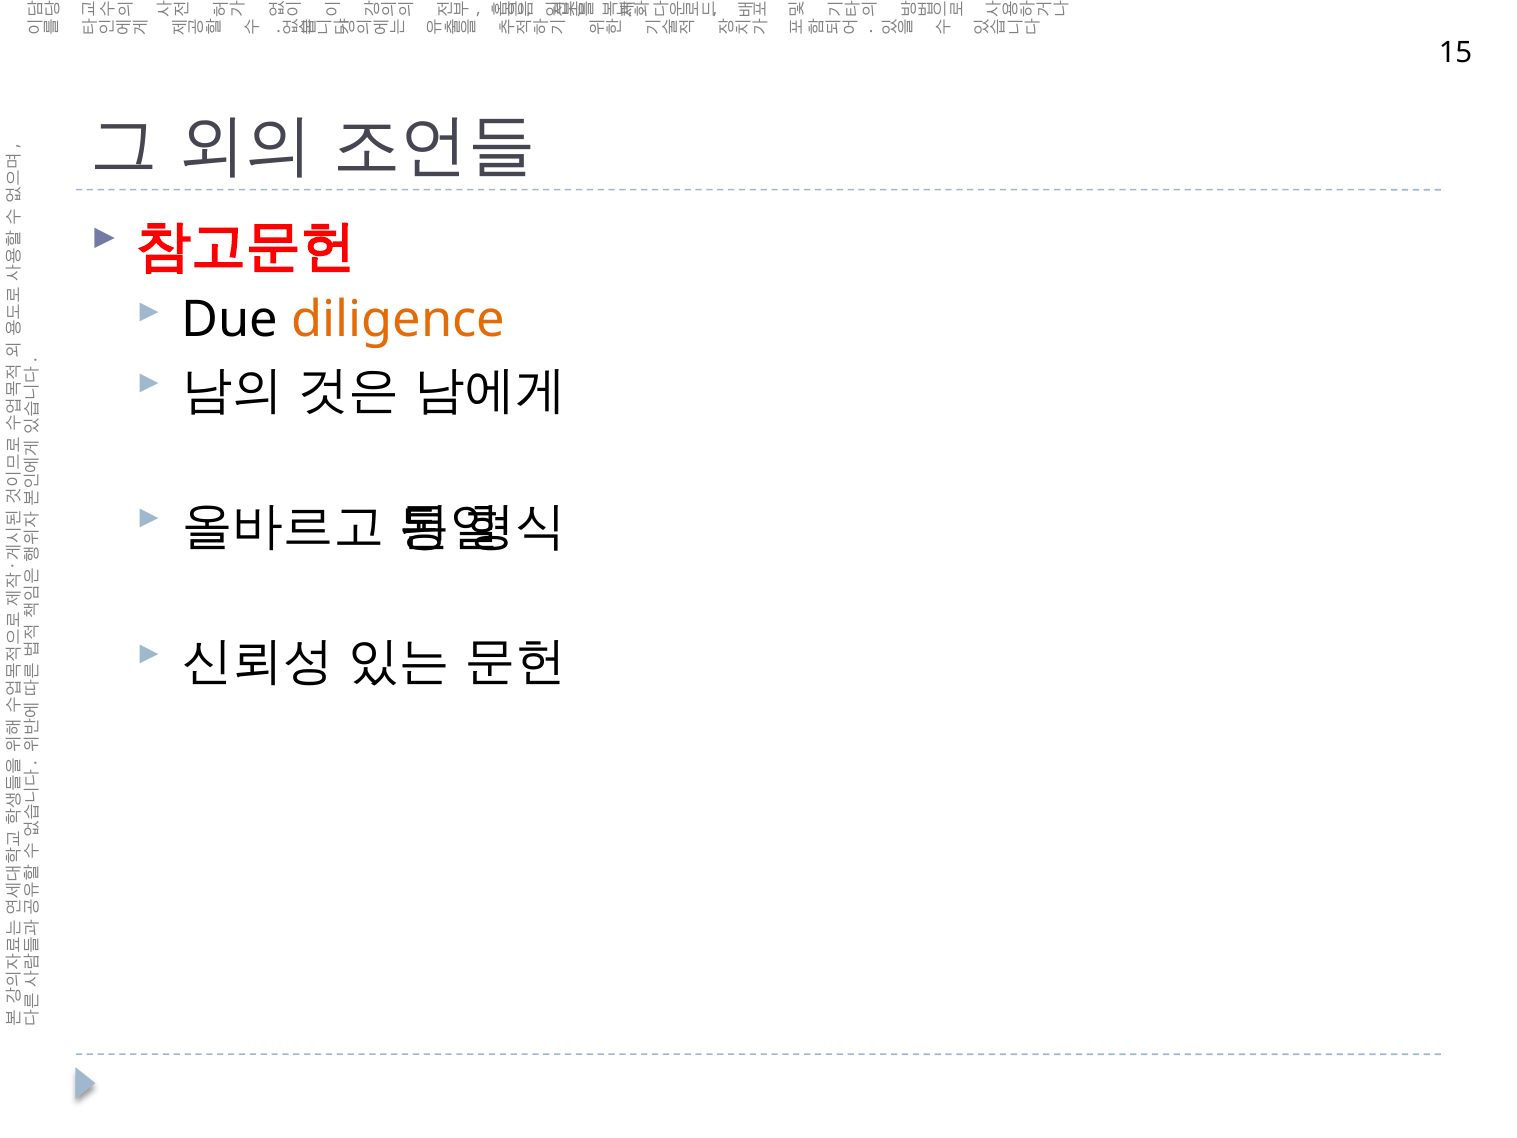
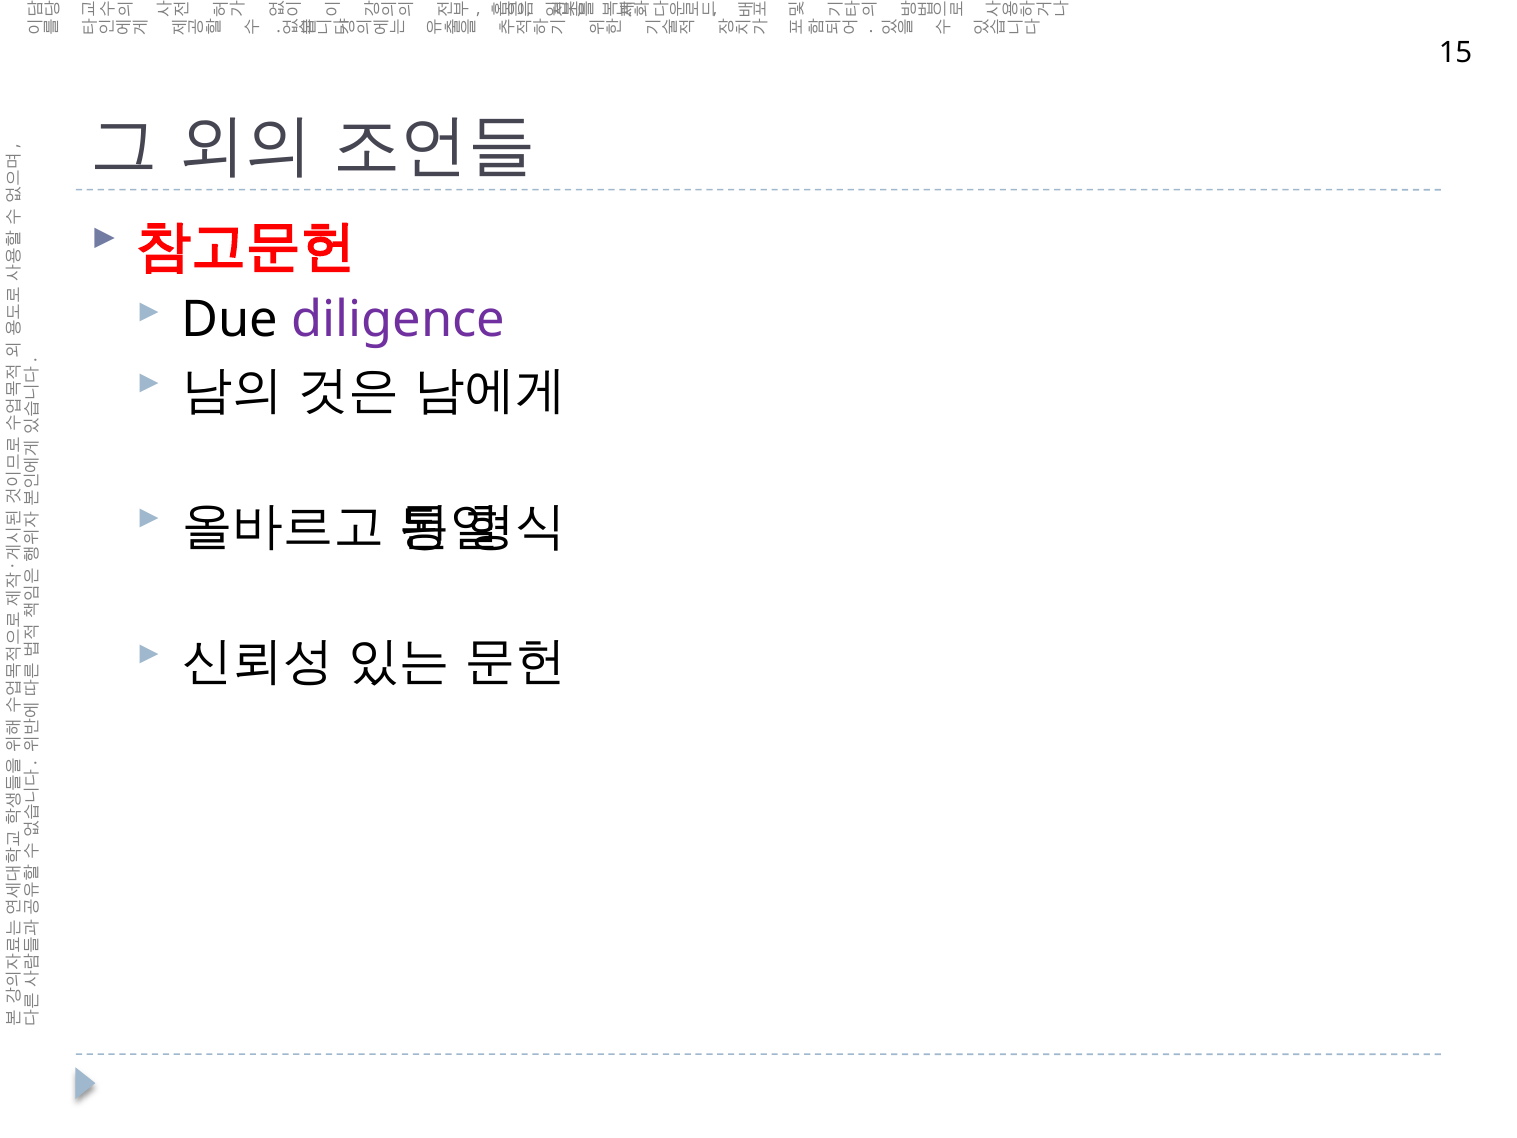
diligence colour: orange -> purple (398, 320)
